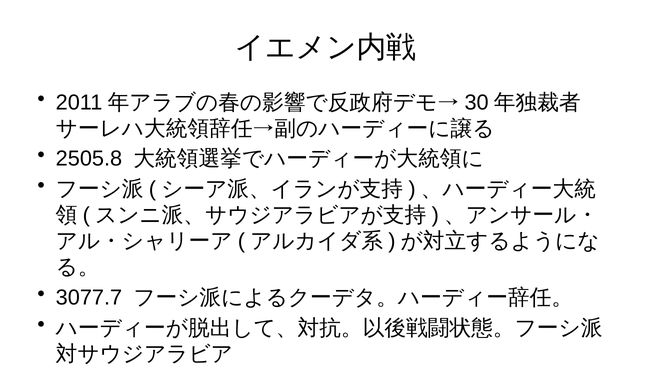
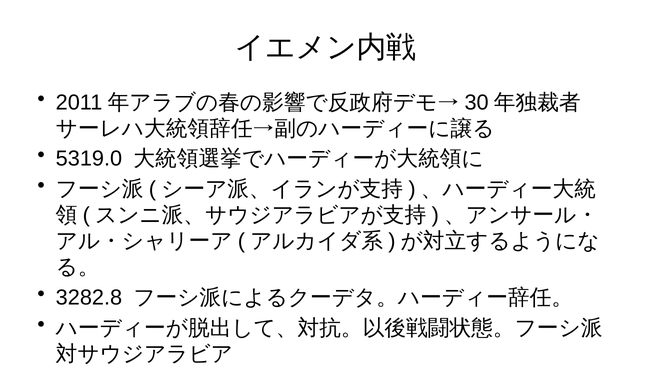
2505.8: 2505.8 -> 5319.0 (89, 159)
3077.7: 3077.7 -> 3282.8 (89, 298)
